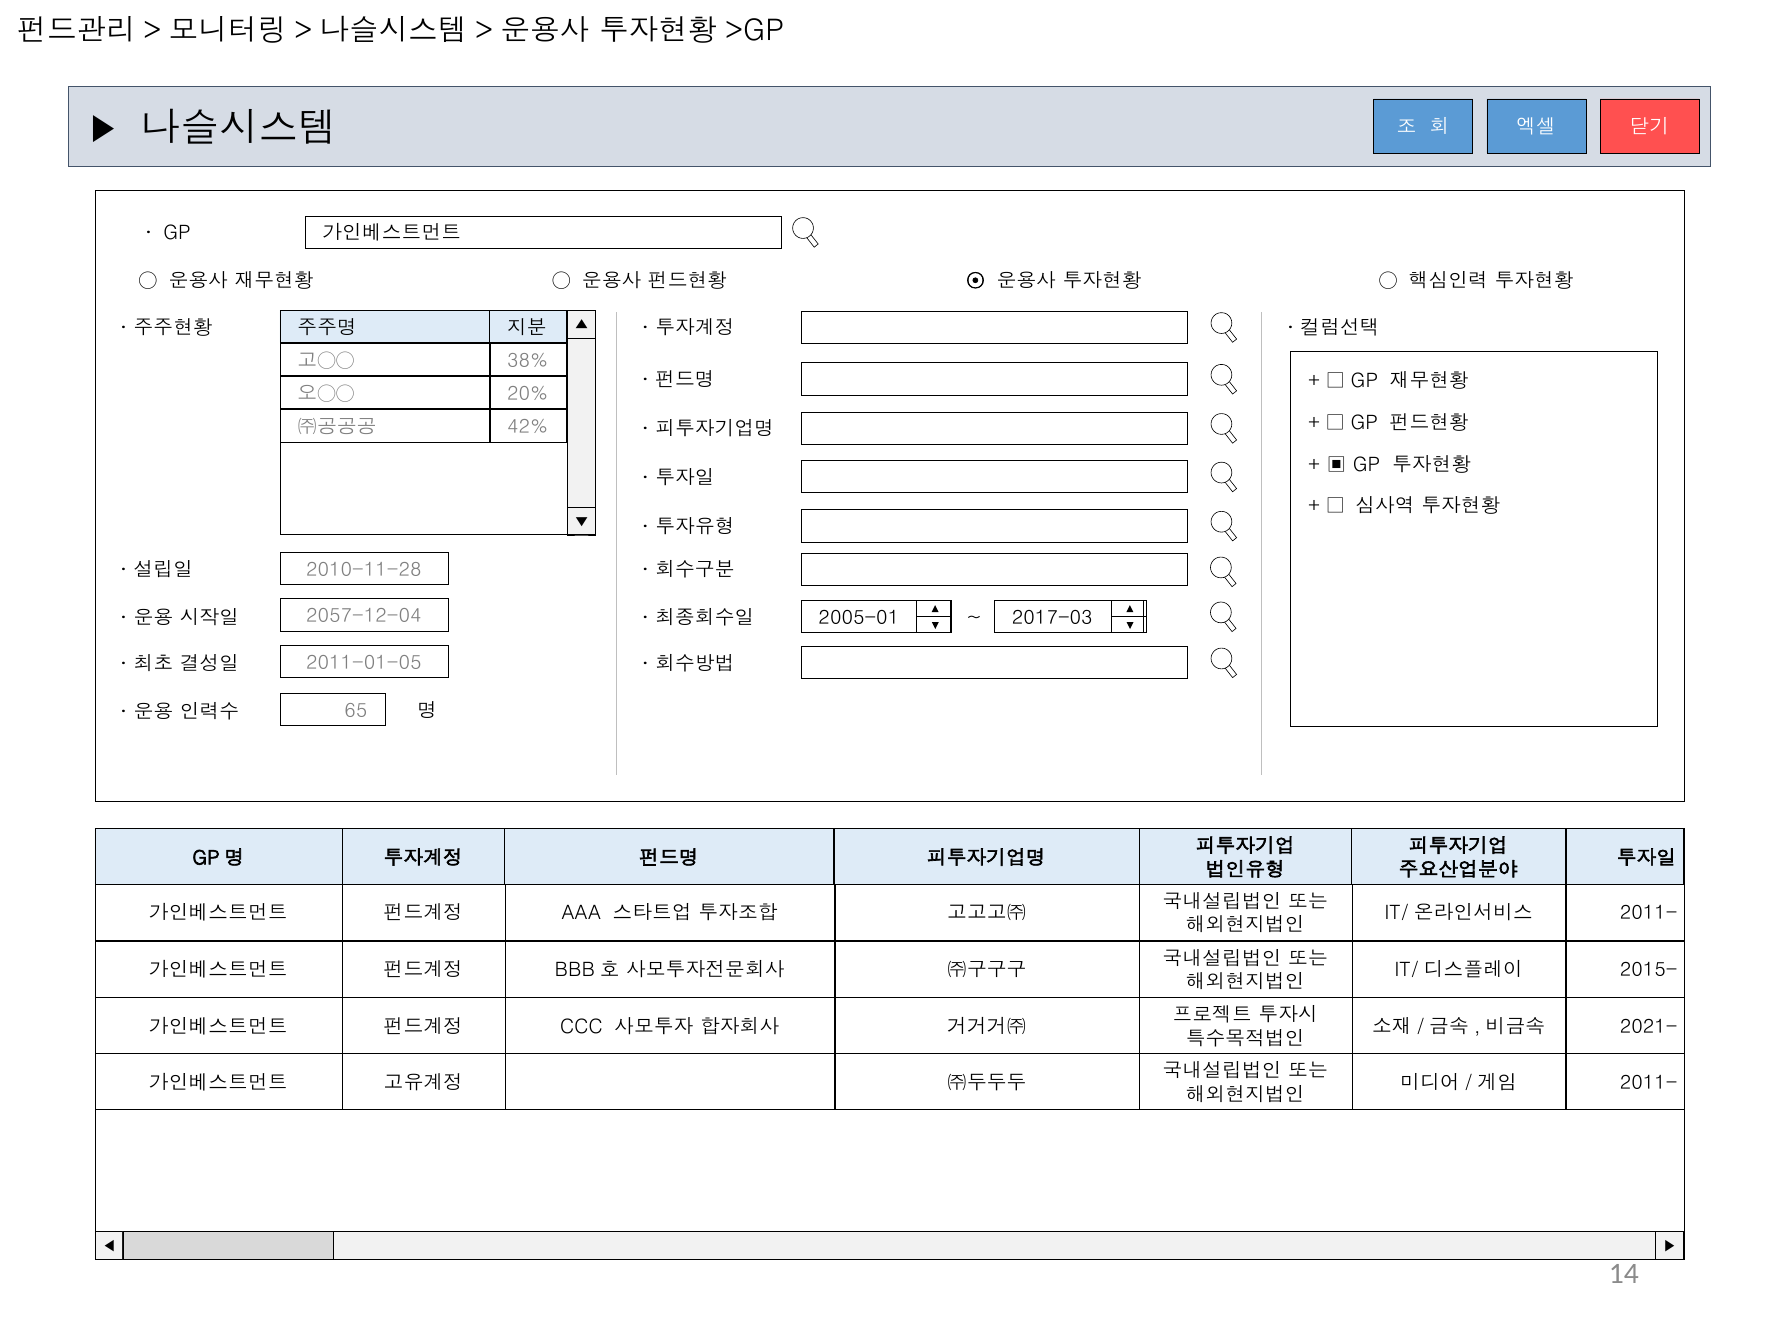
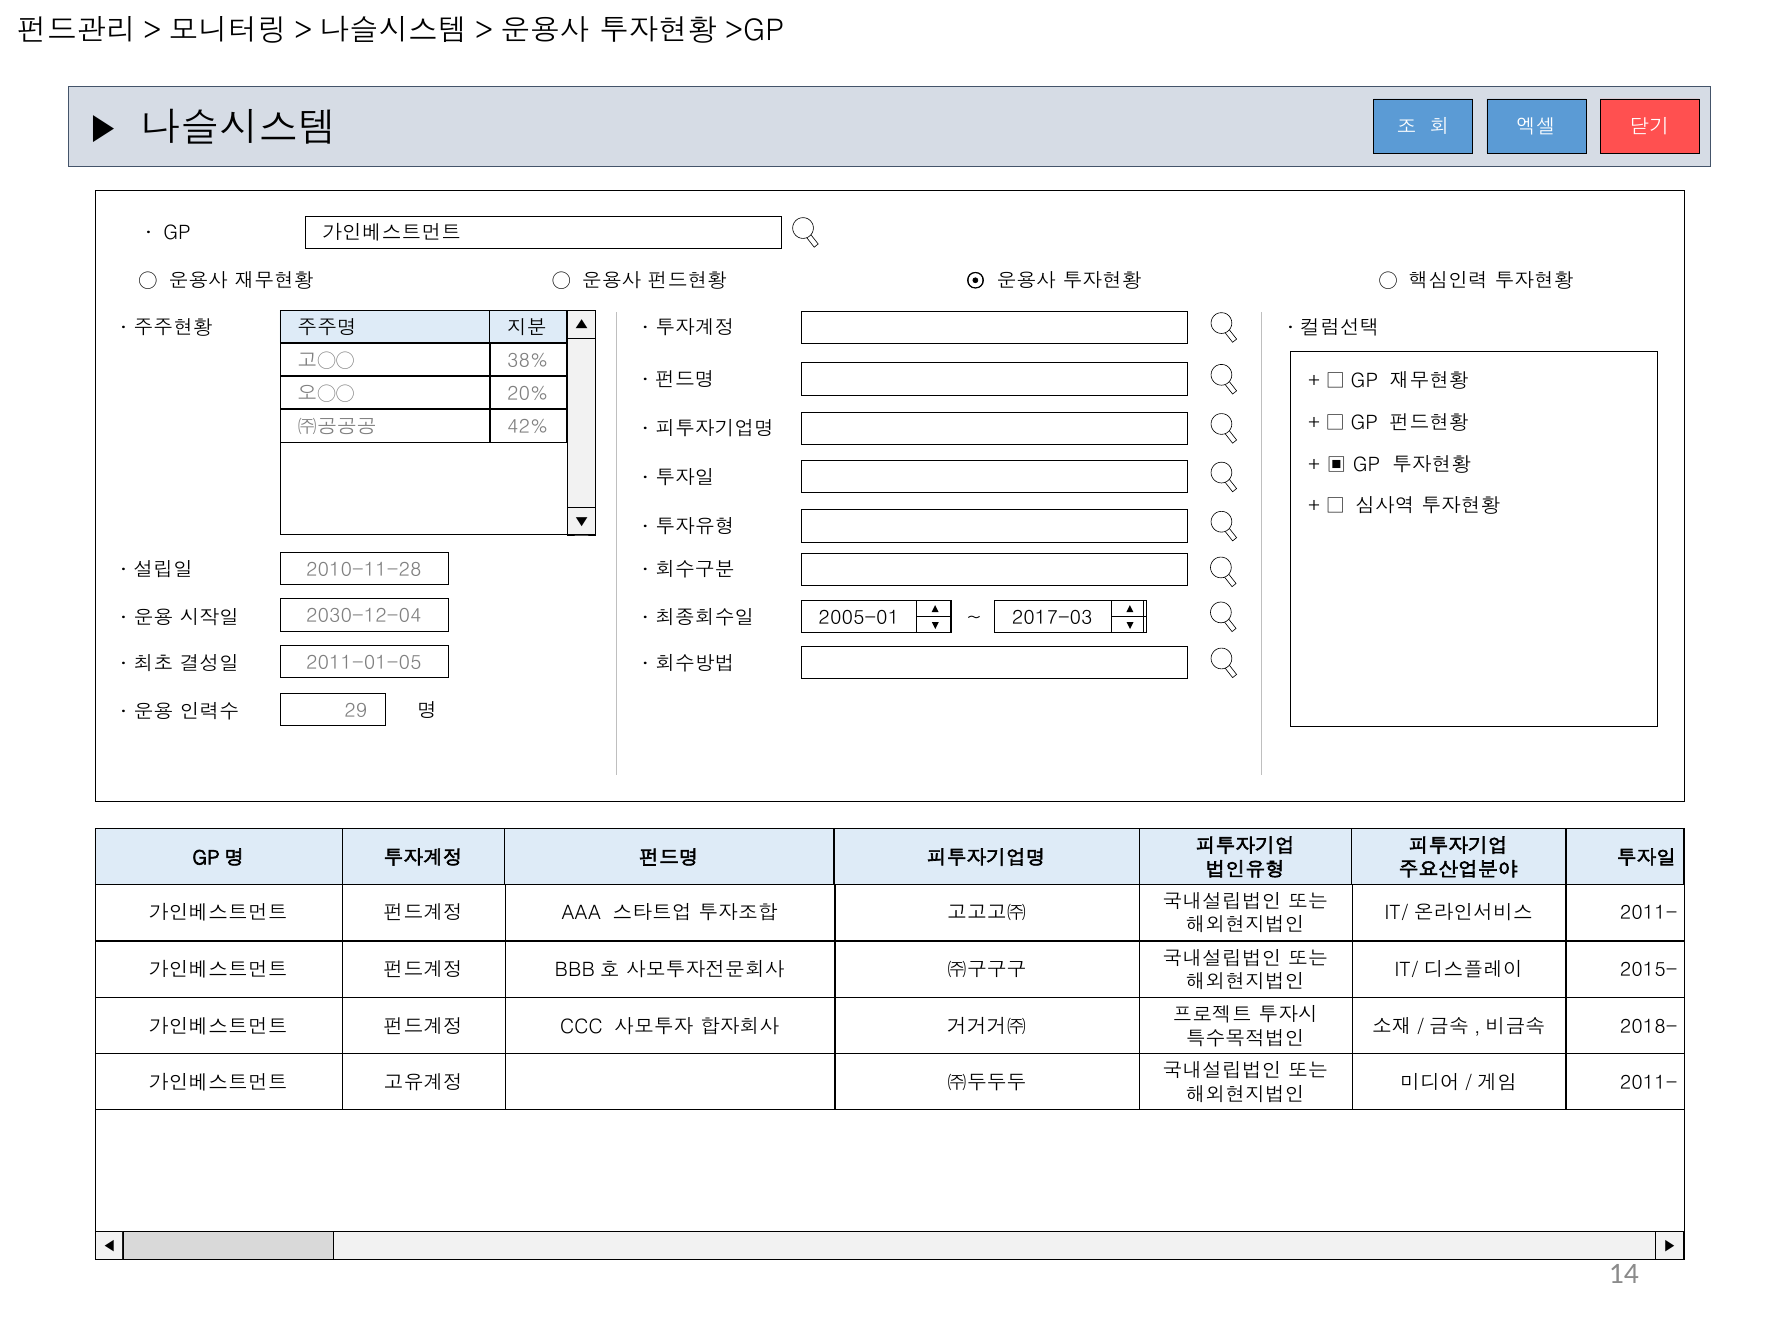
2057-12-04: 2057-12-04 -> 2030-12-04 (364, 616)
65: 65 -> 29 (356, 711)
2021-: 2021- -> 2018- (1649, 1027)
